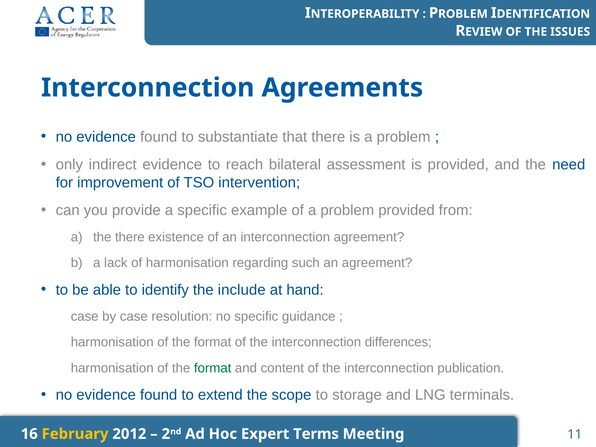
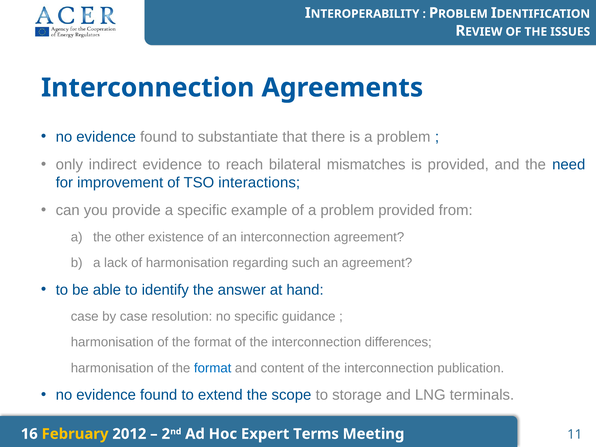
assessment: assessment -> mismatches (366, 165)
intervention: intervention -> interactions (259, 183)
the there: there -> other (130, 237)
include: include -> answer (242, 290)
format colour: green -> blue (213, 368)
